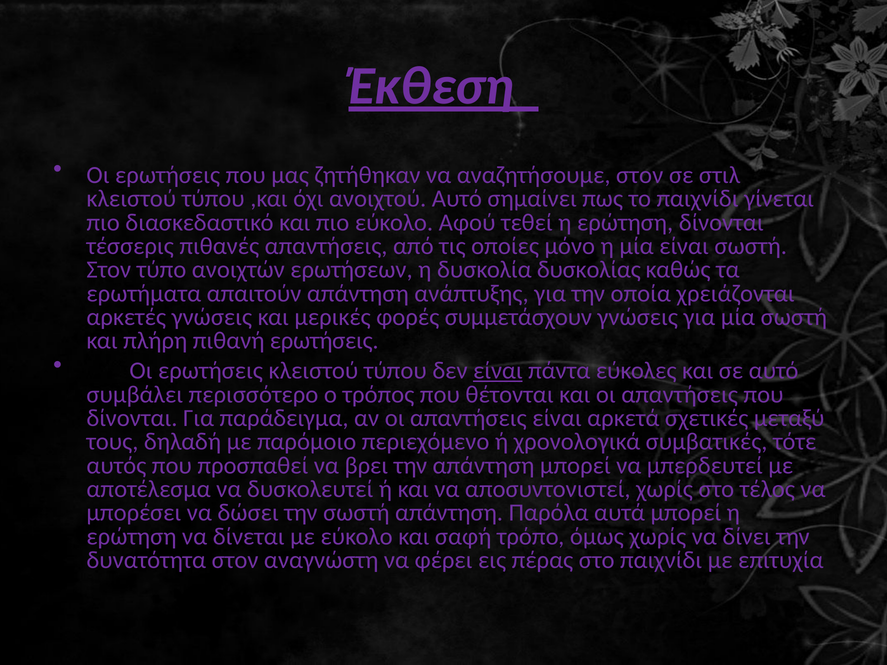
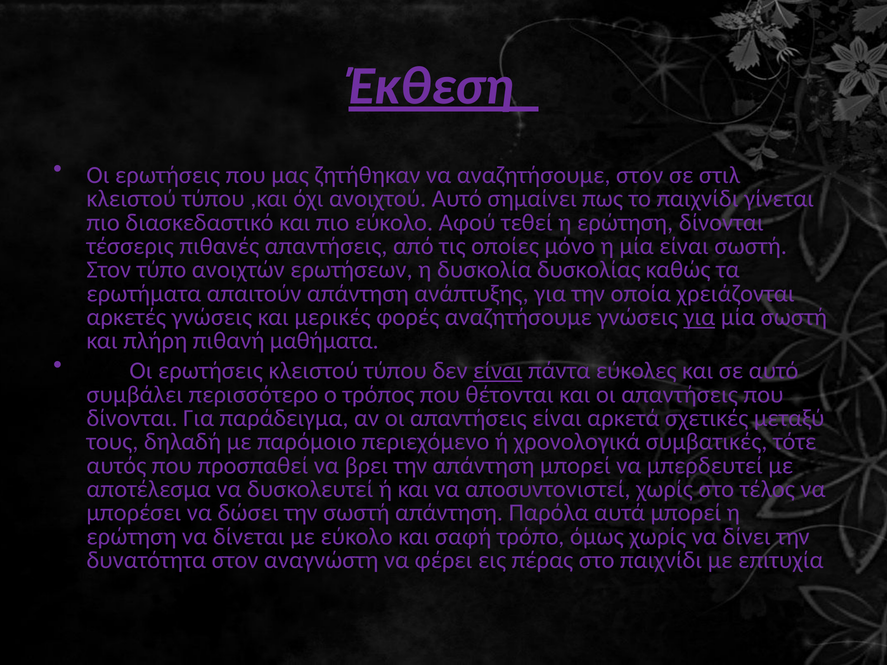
φορές συμμετάσχουν: συμμετάσχουν -> αναζητήσουμε (518, 317)
για underline: none -> present (699, 317)
πιθανή ερωτήσεις: ερωτήσεις -> μαθήματα (324, 341)
